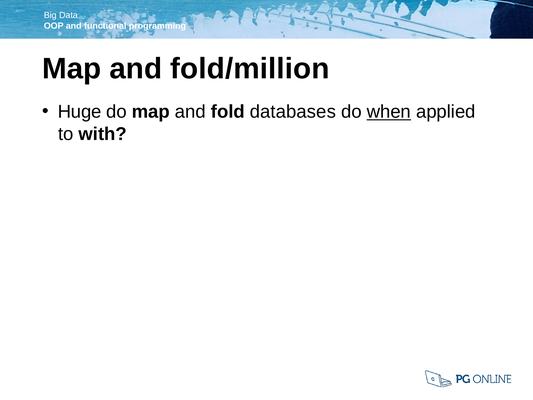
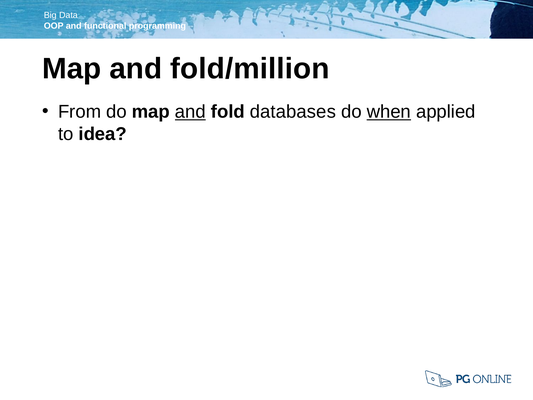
Huge: Huge -> From (80, 112)
and underline: none -> present (190, 112)
with: with -> idea (103, 134)
